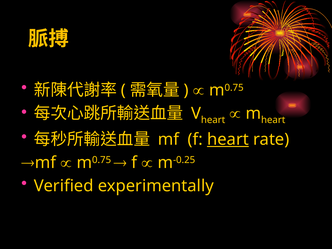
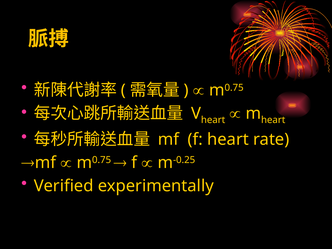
heart underline: present -> none (228, 139)
